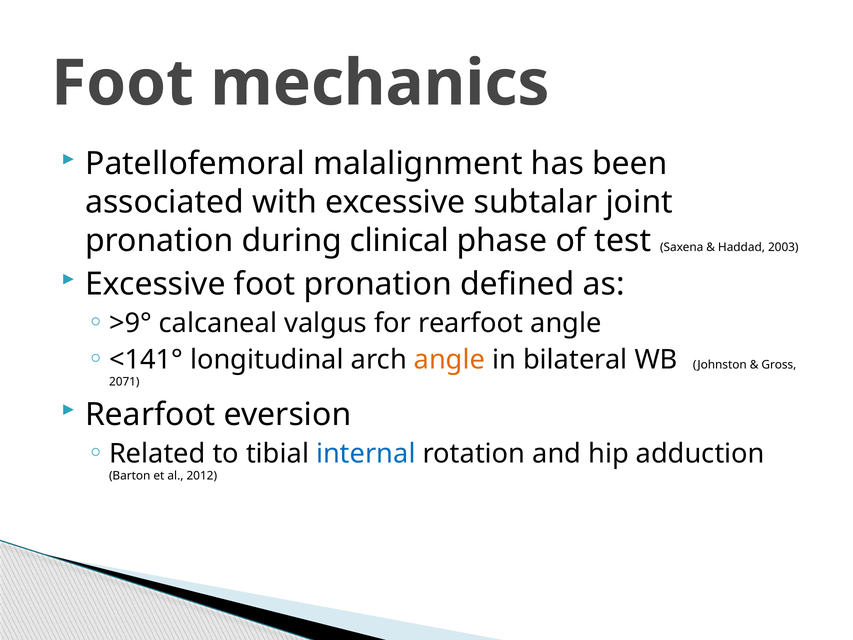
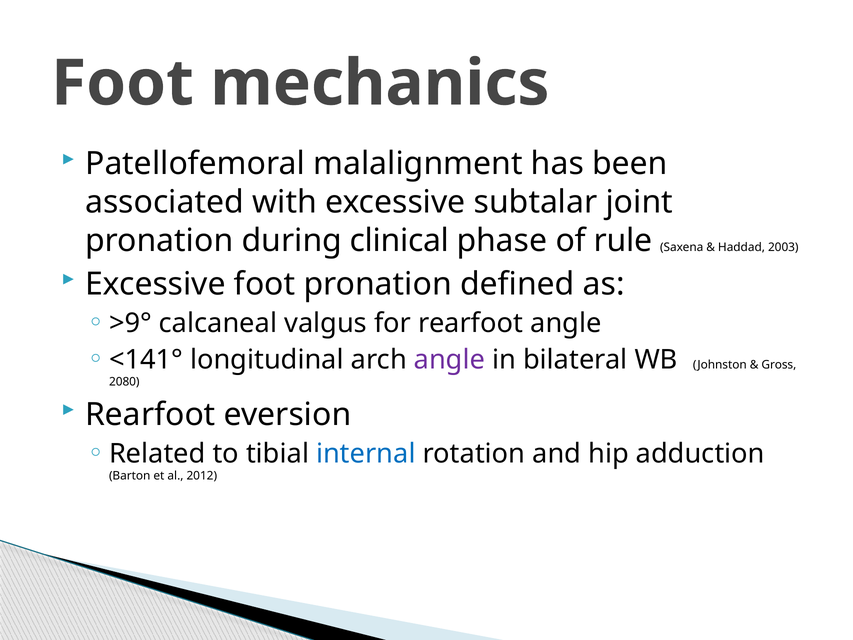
test: test -> rule (623, 241)
angle colour: orange -> purple (449, 360)
2071: 2071 -> 2080 (124, 382)
